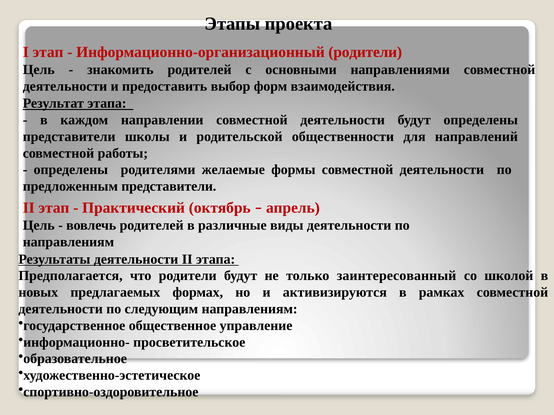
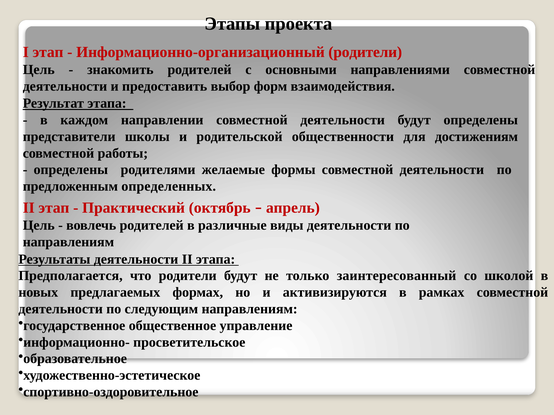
направлений: направлений -> достижениям (476, 137)
предложенным представители: представители -> определенных (169, 187)
